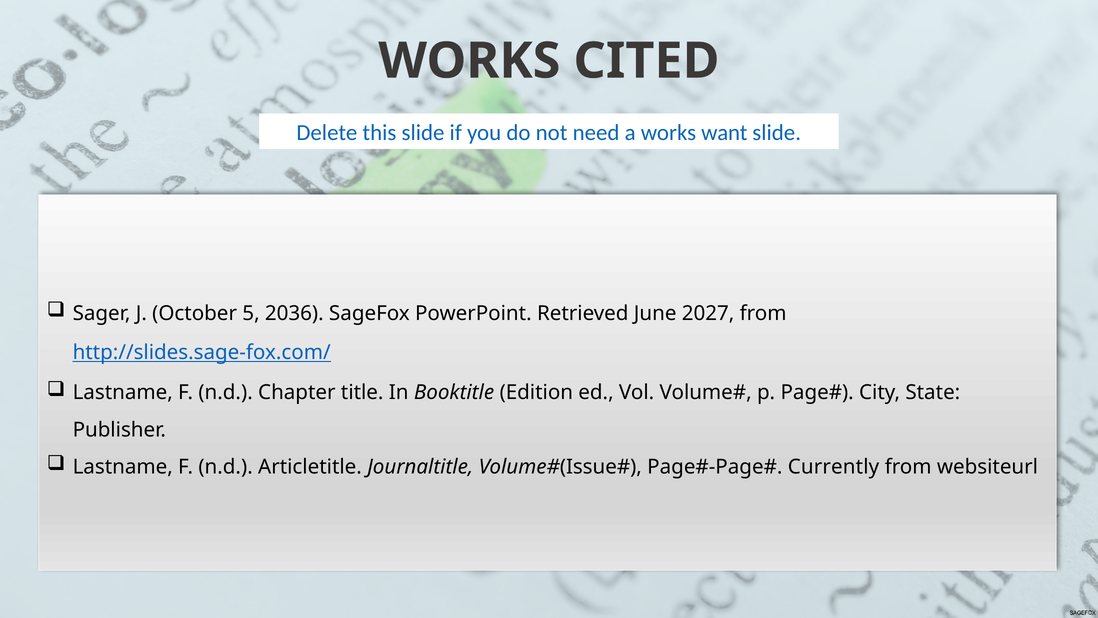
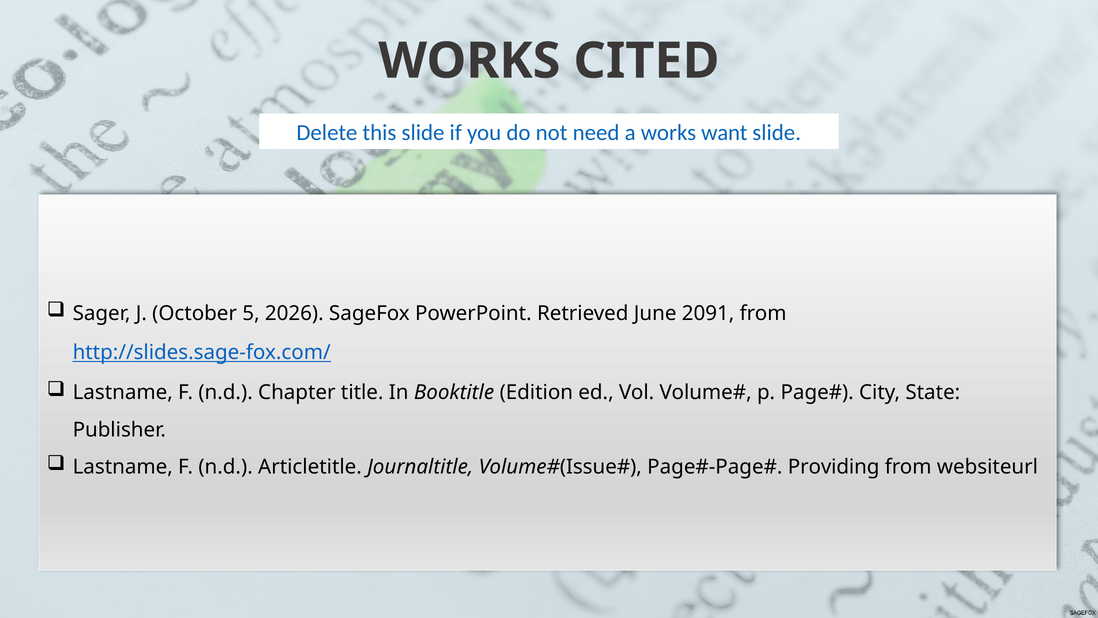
2036: 2036 -> 2026 (294, 313)
2027: 2027 -> 2091 (708, 313)
Currently: Currently -> Providing (834, 467)
